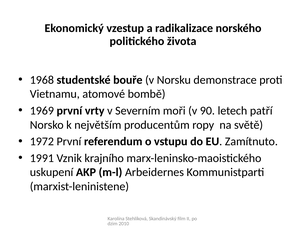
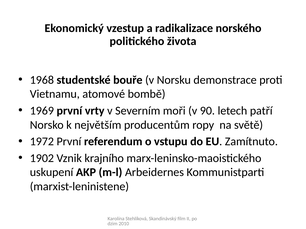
1991: 1991 -> 1902 (42, 158)
